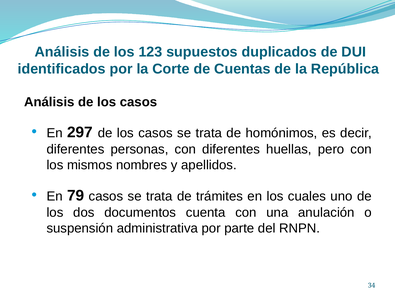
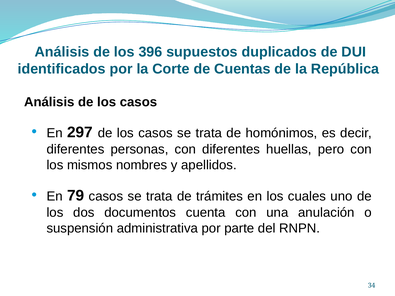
123: 123 -> 396 (150, 52)
